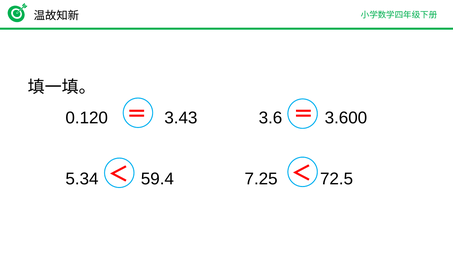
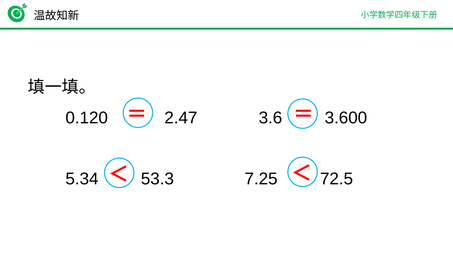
3.43: 3.43 -> 2.47 (181, 118)
59.4: 59.4 -> 53.3 (157, 179)
